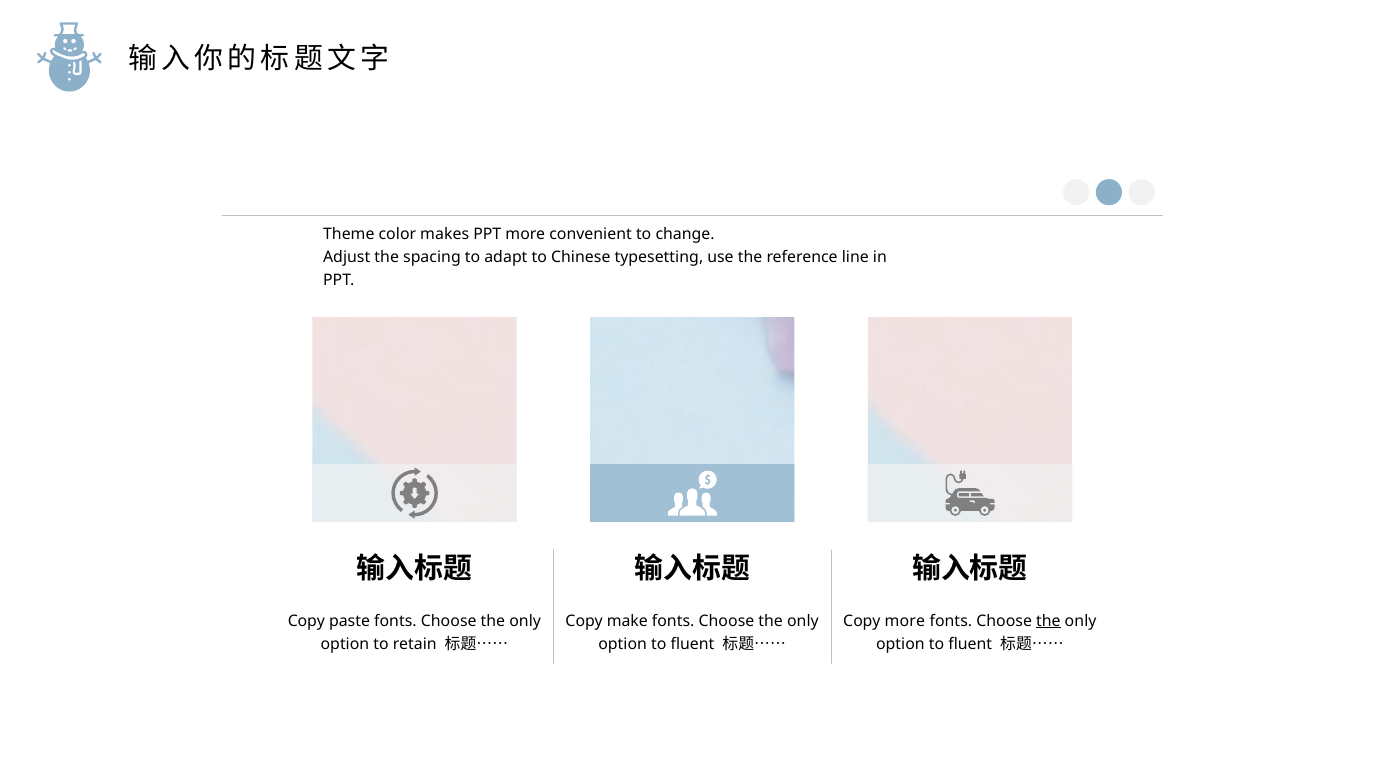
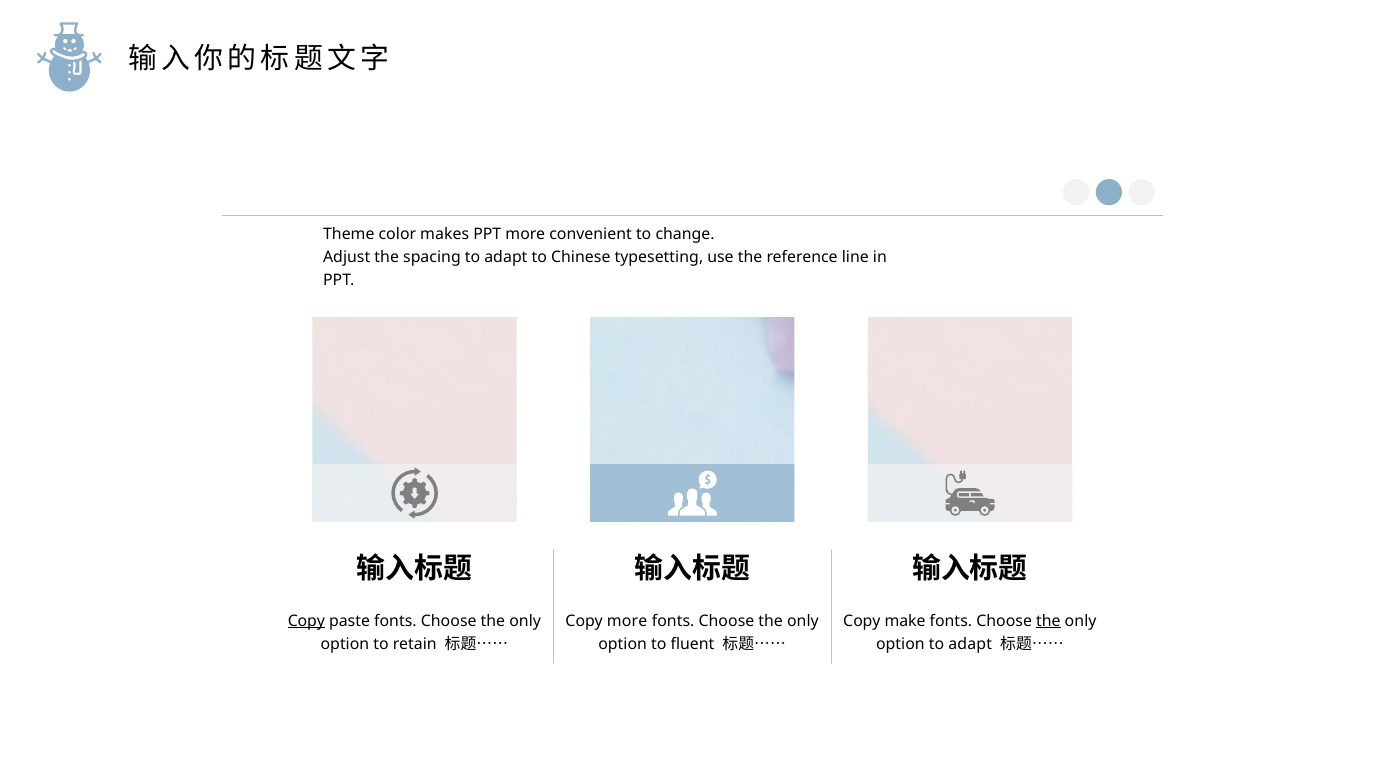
Copy underline: none -> present (306, 621)
Copy make: make -> more (627, 621)
Copy more: more -> make (905, 621)
fluent: fluent -> adapt (970, 644)
